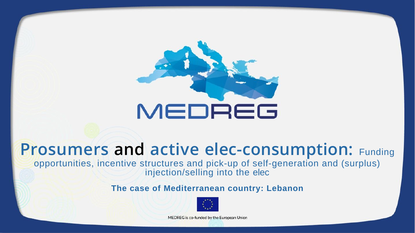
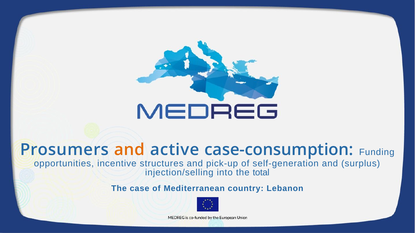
and colour: black -> orange (130, 150)
elec-consumption: elec-consumption -> case-consumption (279, 150)
elec: elec -> total (261, 173)
